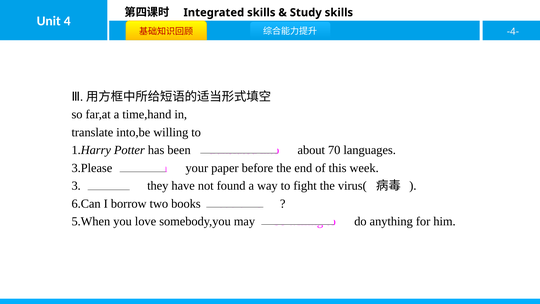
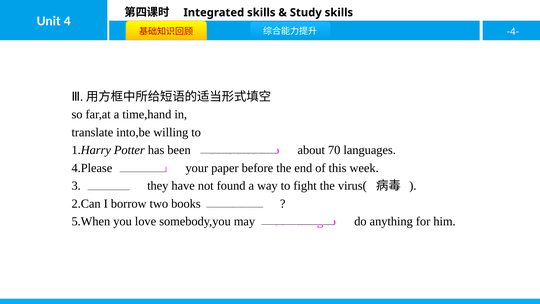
3.Please: 3.Please -> 4.Please (92, 168)
6.Can: 6.Can -> 2.Can (86, 203)
